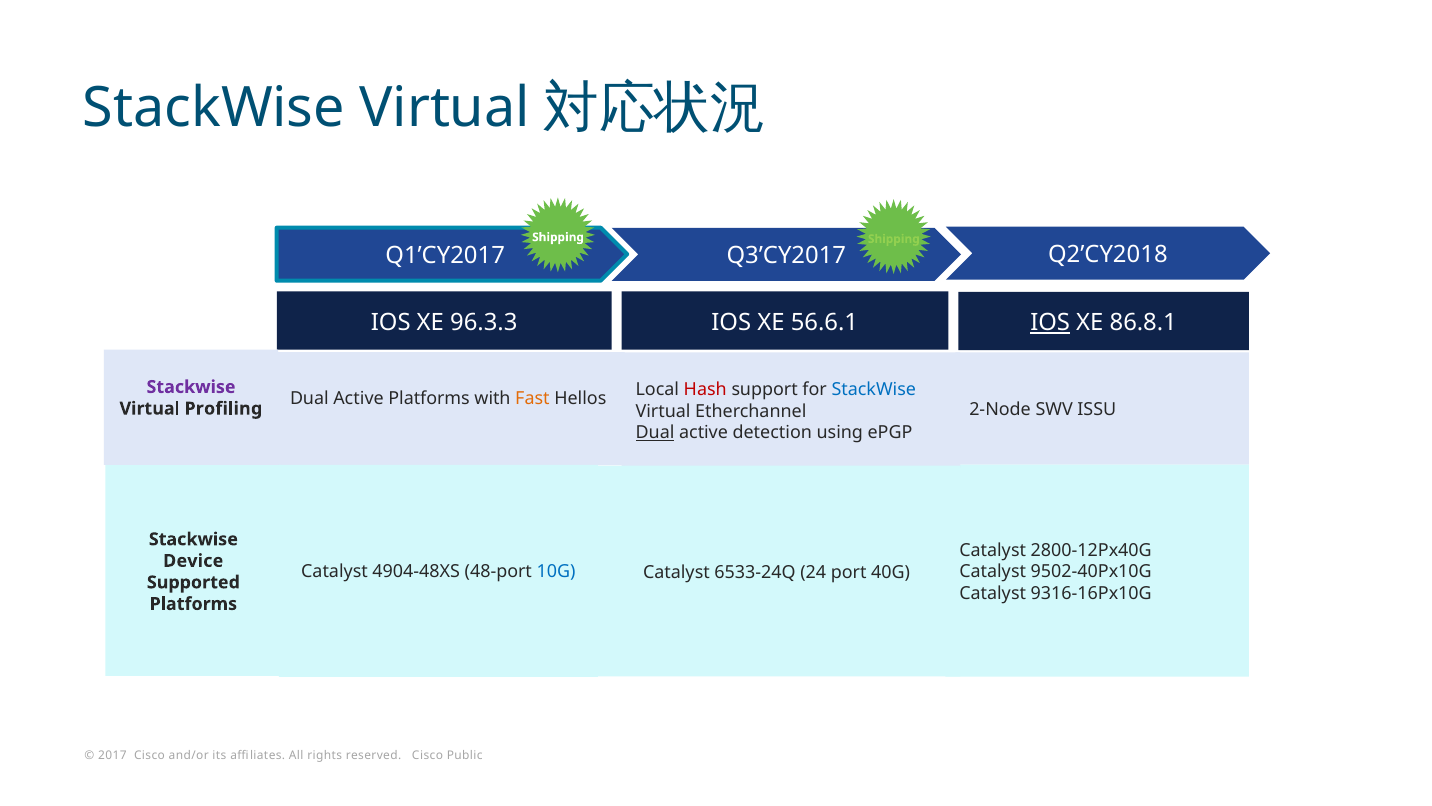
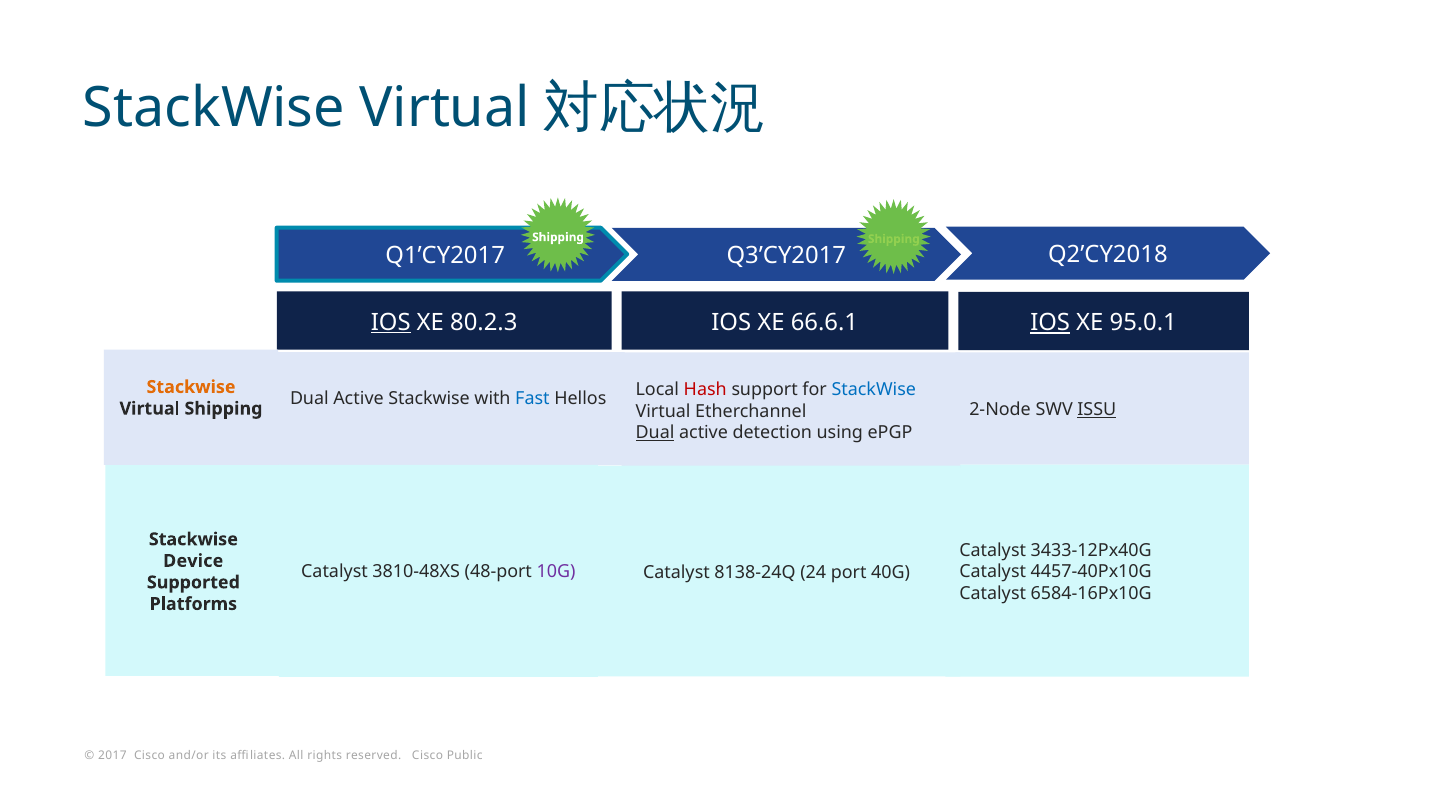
IOS underline: none -> present (391, 322)
96.3.3: 96.3.3 -> 80.2.3 (484, 322)
56.6.1: 56.6.1 -> 66.6.1 (824, 322)
86.8.1: 86.8.1 -> 95.0.1 (1143, 322)
Stackwise colour: purple -> orange (191, 387)
Active Platforms: Platforms -> Stackwise (429, 399)
Fast colour: orange -> blue (532, 399)
ISSU underline: none -> present (1097, 410)
Virtual Profiling: Profiling -> Shipping (223, 408)
2800-12Px40G: 2800-12Px40G -> 3433-12Px40G (1091, 550)
9502-40Px10G: 9502-40Px10G -> 4457-40Px10G (1091, 572)
4904-48XS: 4904-48XS -> 3810-48XS (416, 572)
10G colour: blue -> purple (556, 572)
6533-24Q: 6533-24Q -> 8138-24Q (755, 572)
9316-16Px10G: 9316-16Px10G -> 6584-16Px10G (1091, 593)
